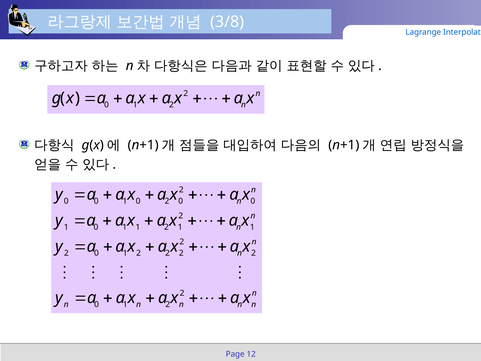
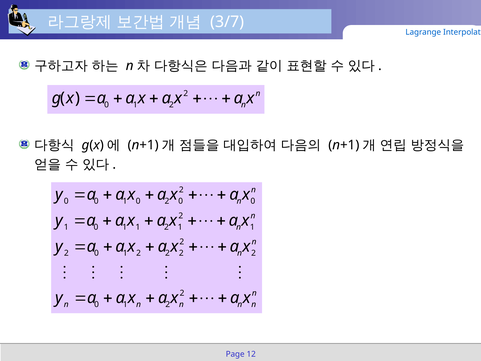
3/8: 3/8 -> 3/7 (227, 22)
